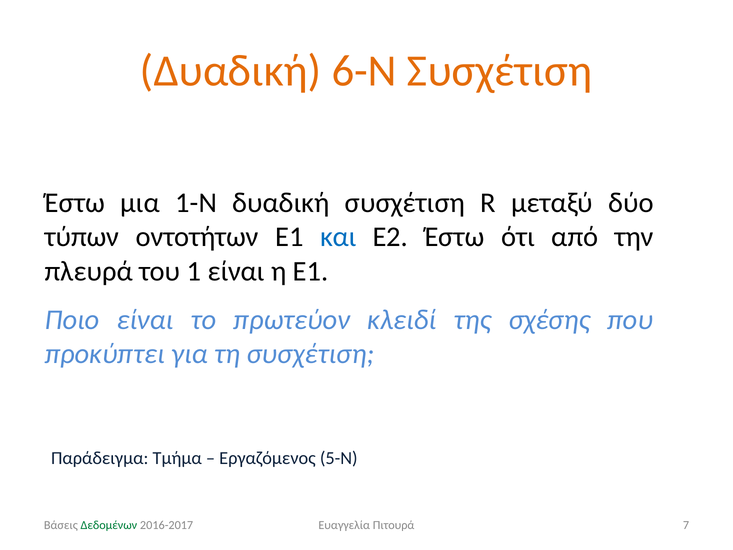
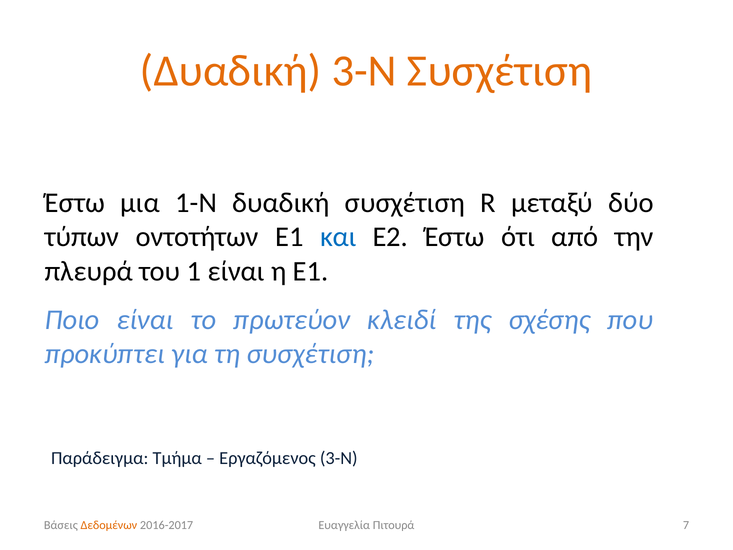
Δυαδική 6-Ν: 6-Ν -> 3-Ν (364, 71)
Εργαζόμενος 5-Ν: 5-Ν -> 3-Ν (339, 458)
Δεδομένων colour: green -> orange (109, 525)
